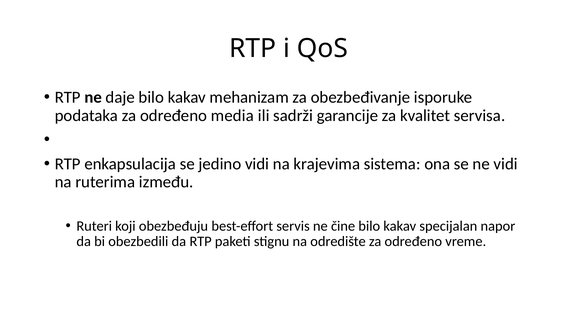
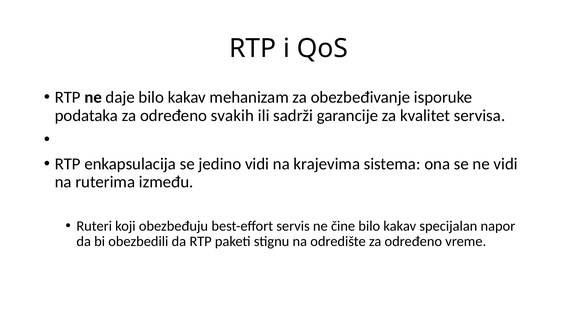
media: media -> svakih (232, 116)
